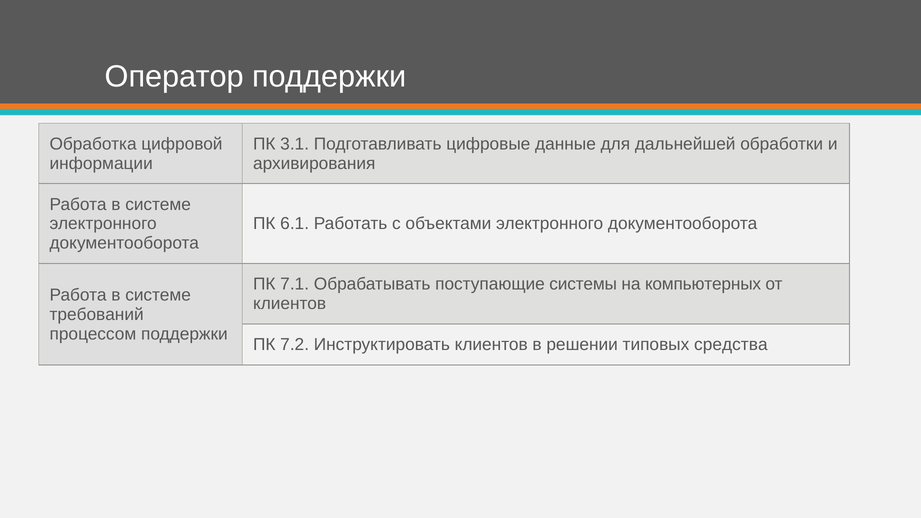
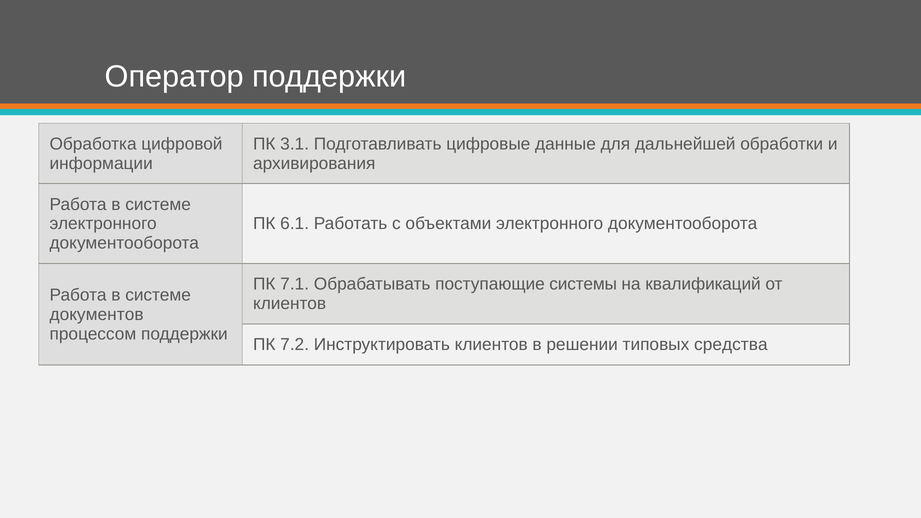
компьютерных: компьютерных -> квалификаций (703, 284)
требований: требований -> документов (97, 315)
